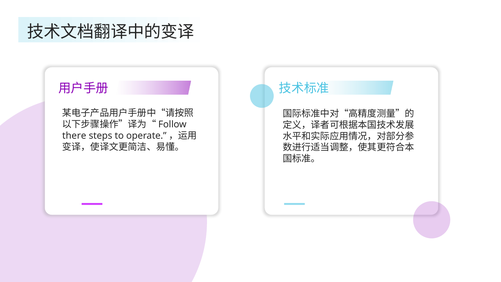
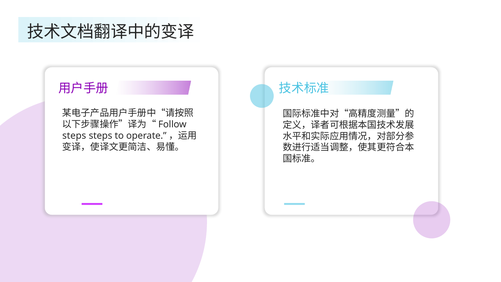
there: there -> steps (74, 136)
